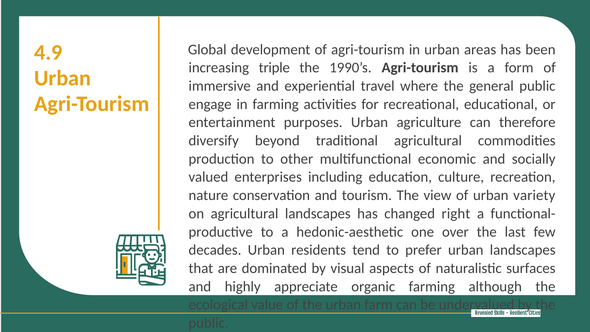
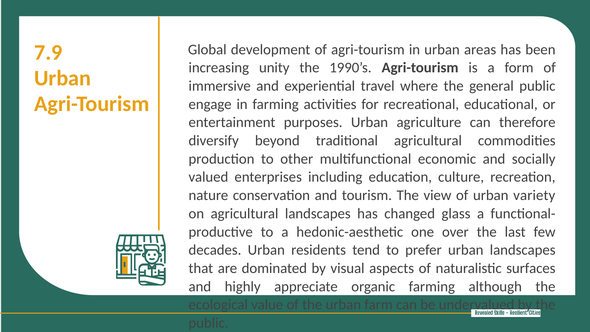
4.9: 4.9 -> 7.9 (48, 52)
triple: triple -> unity (274, 68)
right: right -> glass (456, 213)
